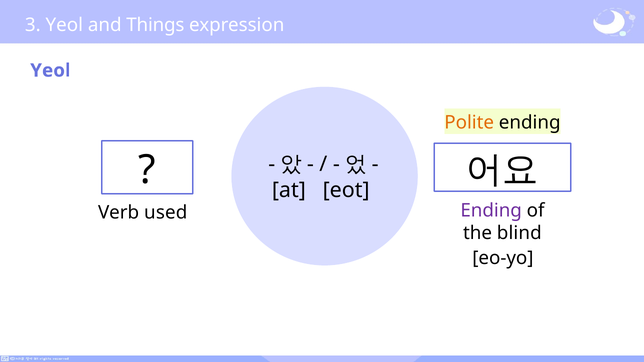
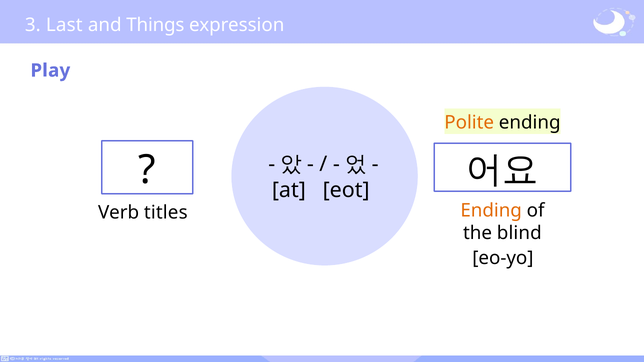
3 Yeol: Yeol -> Last (64, 25)
Yeol: Yeol -> Play (50, 71)
Ending colour: purple -> orange (491, 211)
used: used -> titles (166, 213)
